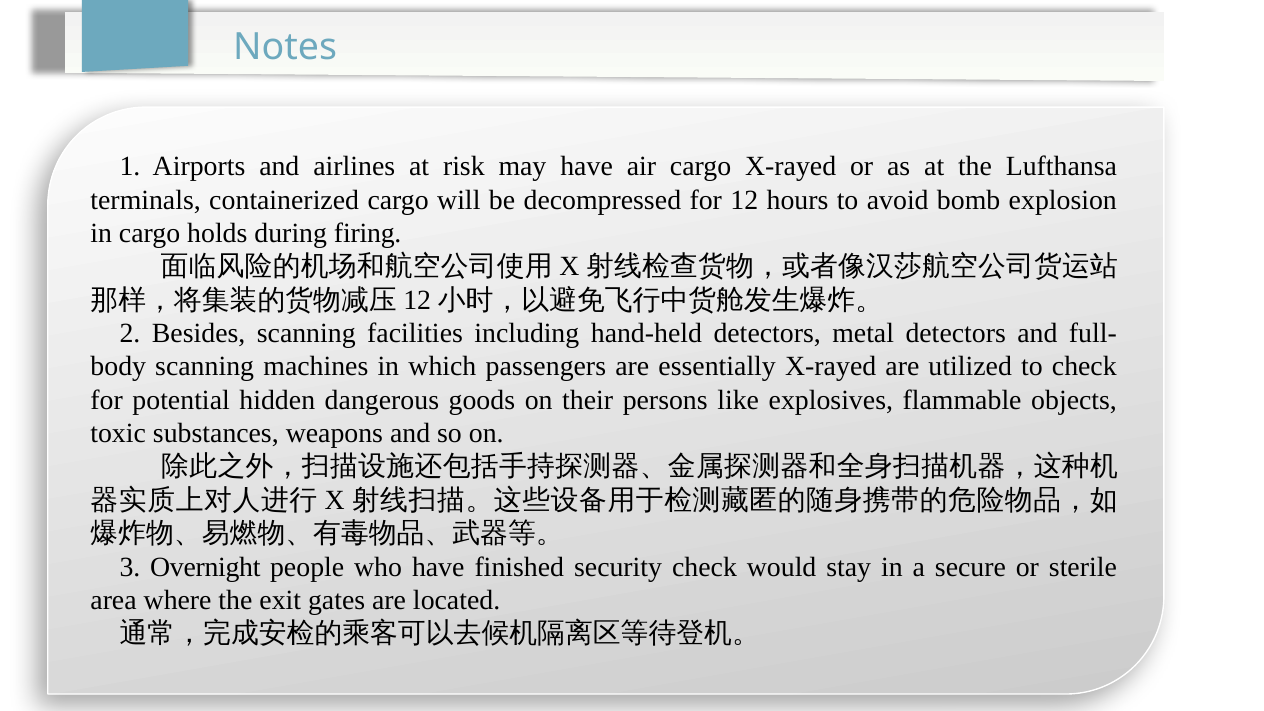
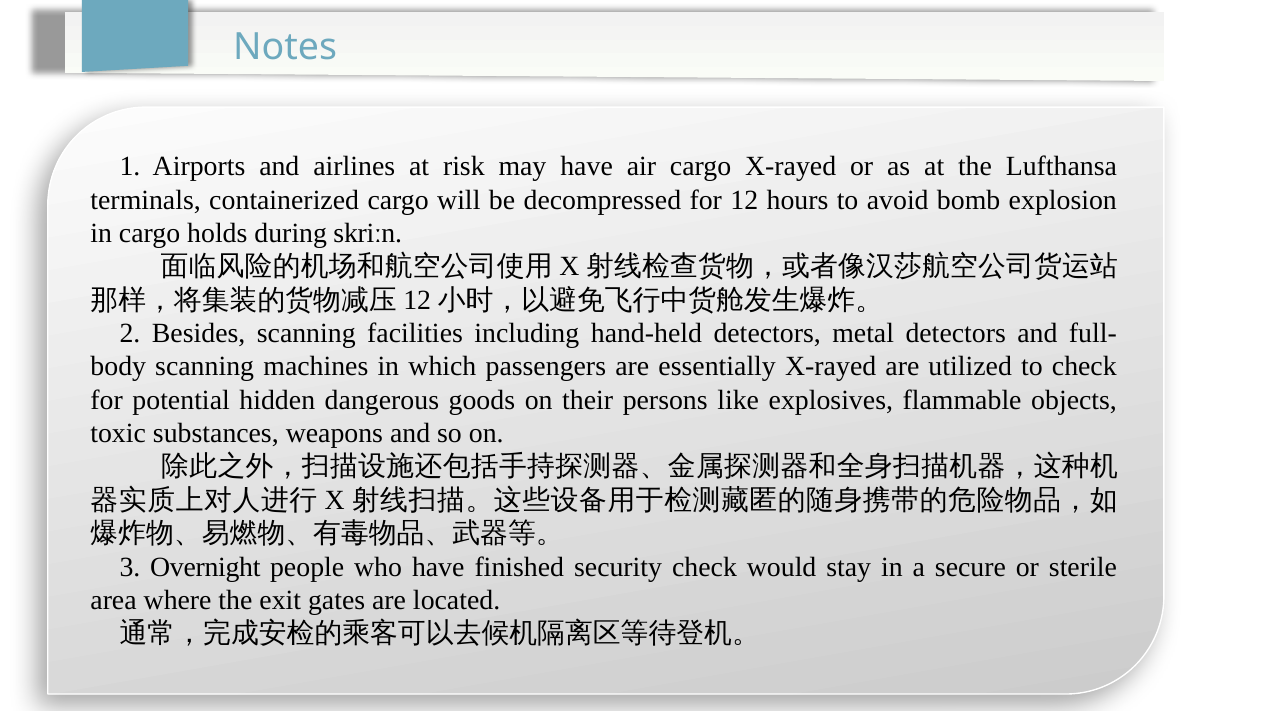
firing: firing -> skriːn (368, 233)
